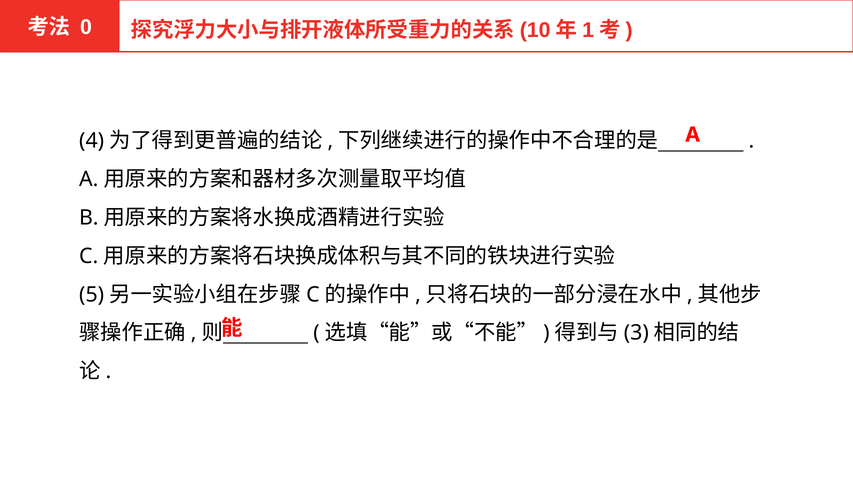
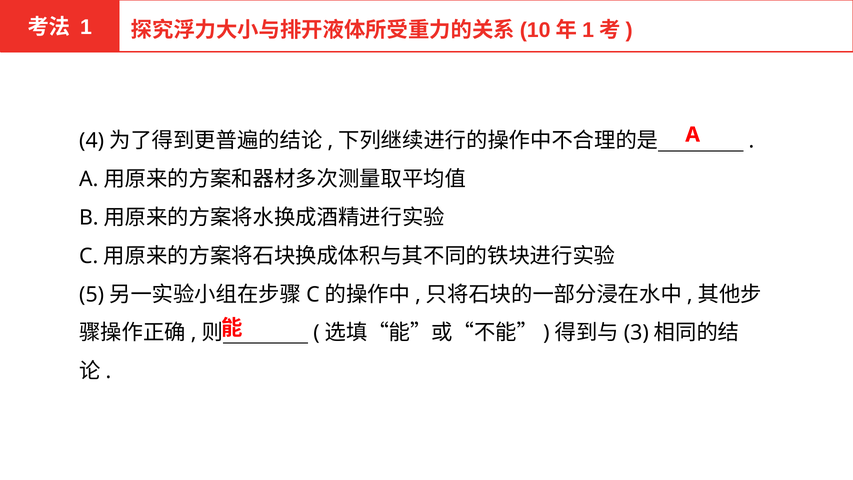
0: 0 -> 1 (86, 27)
